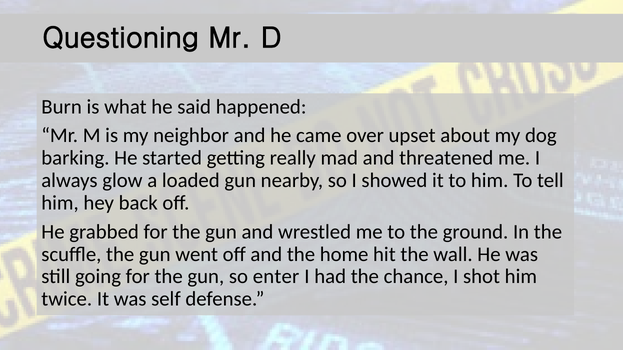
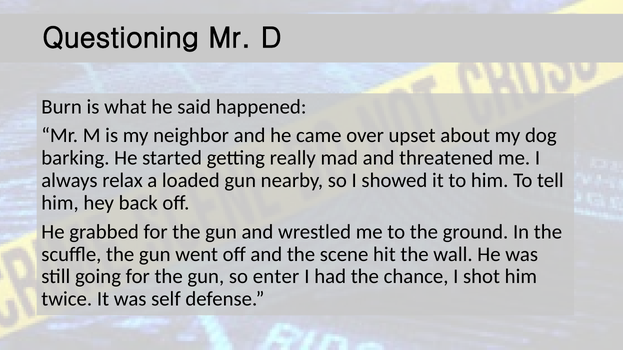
glow: glow -> relax (122, 181)
home: home -> scene (344, 255)
